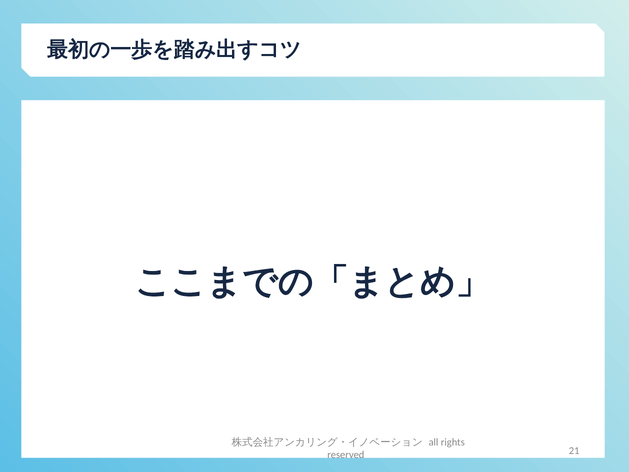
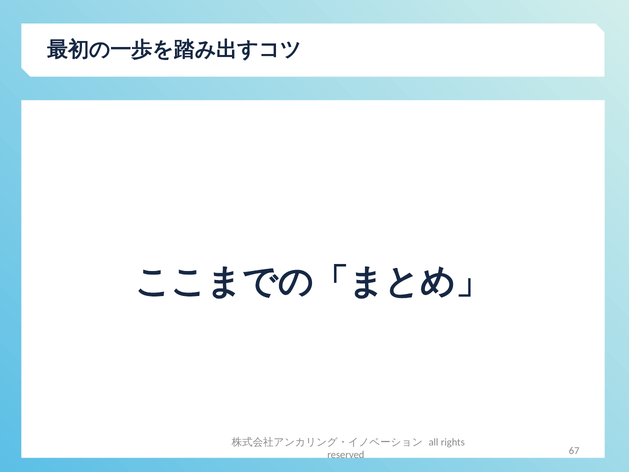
21: 21 -> 67 (574, 450)
